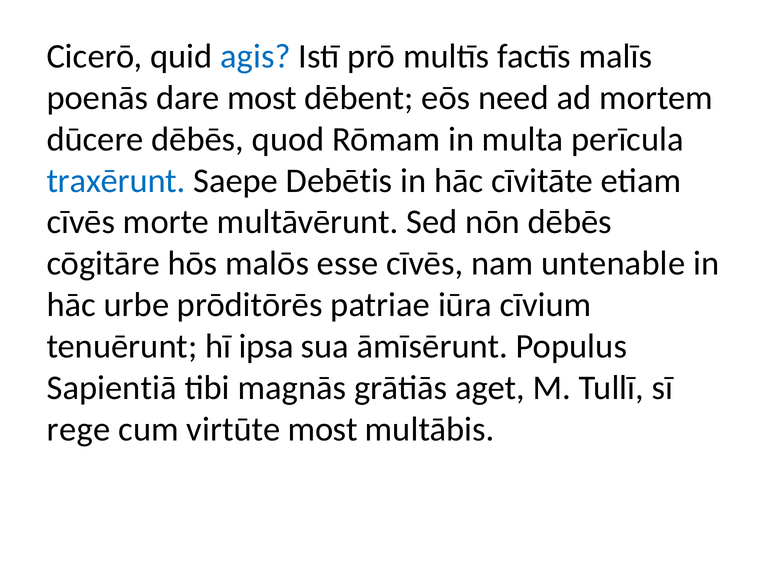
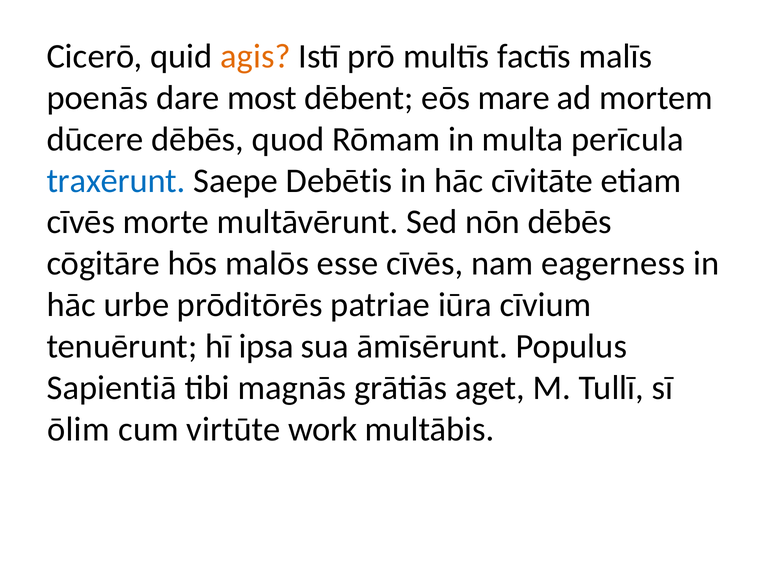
agis colour: blue -> orange (256, 56)
need: need -> mare (514, 98)
untenable: untenable -> eagerness (613, 263)
rege: rege -> ōlim (78, 429)
virtūte most: most -> work (323, 429)
